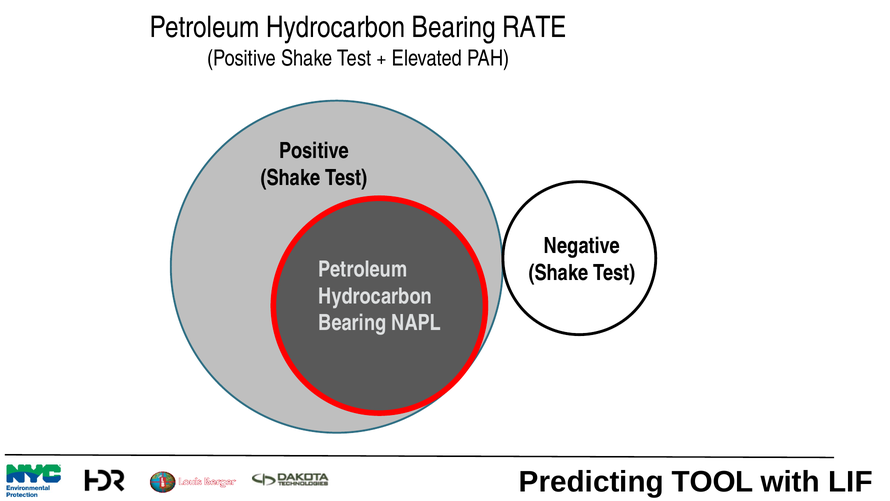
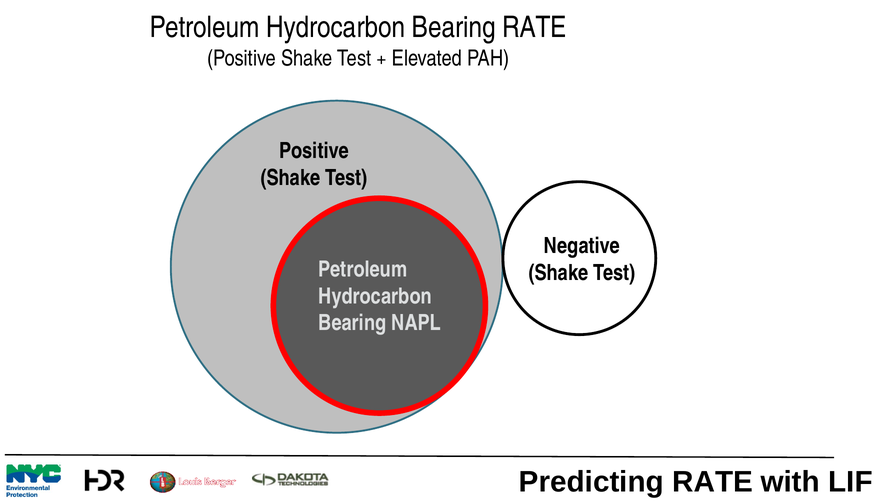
Predicting TOOL: TOOL -> RATE (713, 482)
